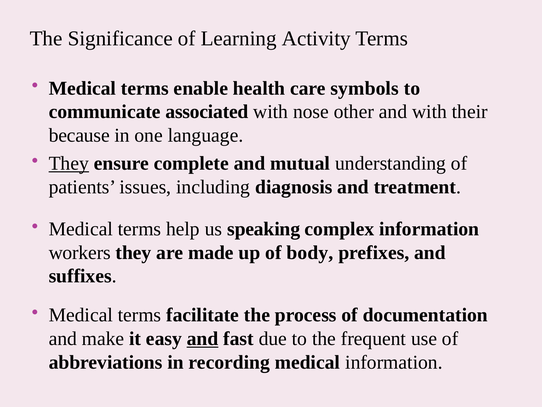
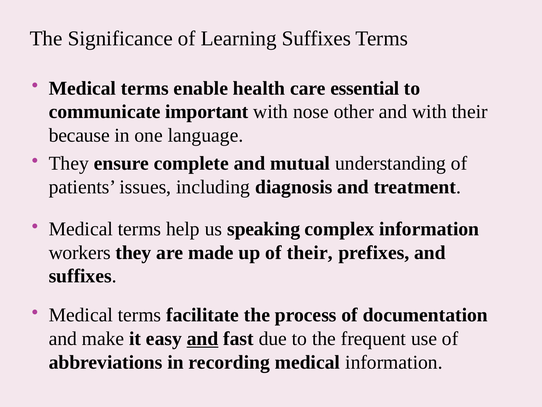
Learning Activity: Activity -> Suffixes (316, 38)
symbols: symbols -> essential (365, 88)
associated: associated -> important (207, 112)
They underline: present -> none (69, 163)
of body: body -> their (310, 252)
